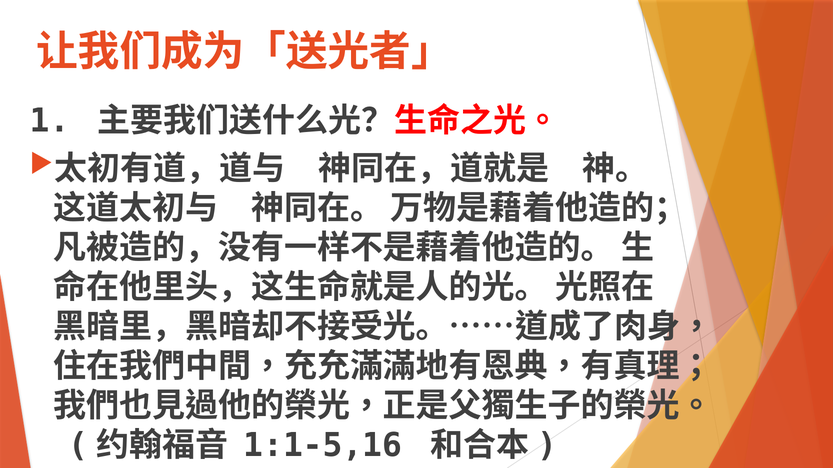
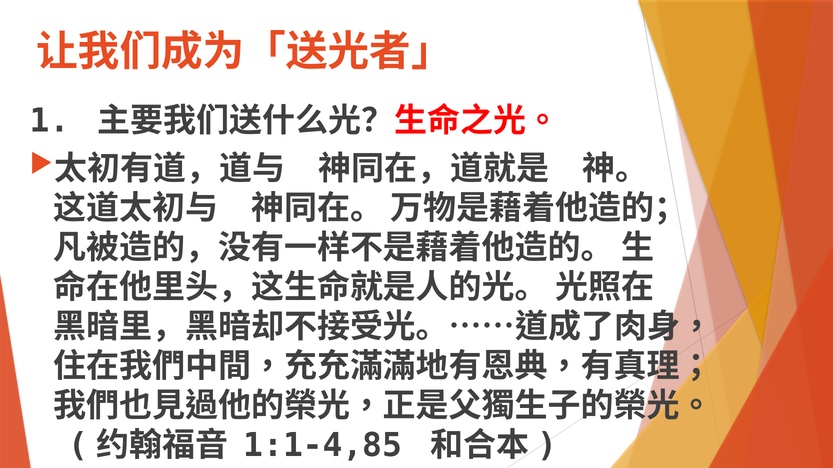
1:1-5,16: 1:1-5,16 -> 1:1-4,85 (323, 446)
